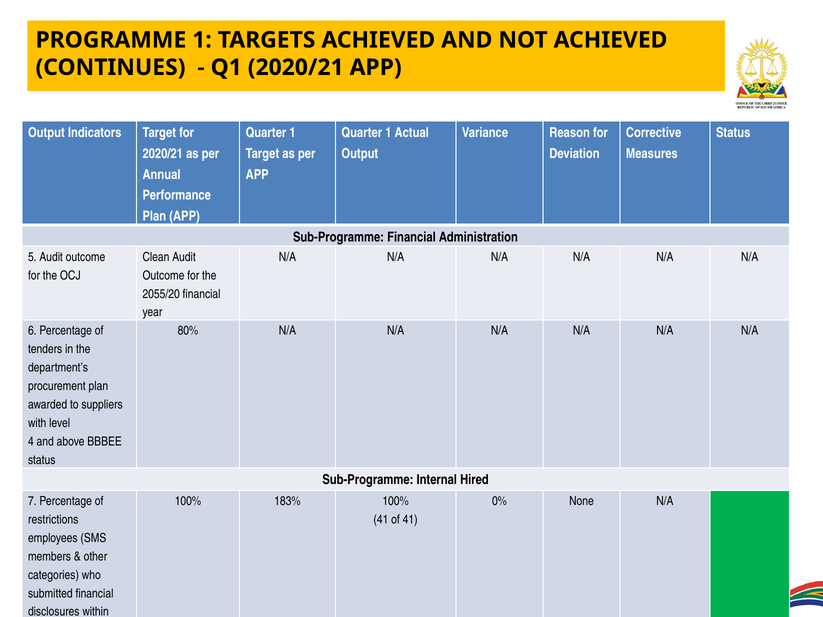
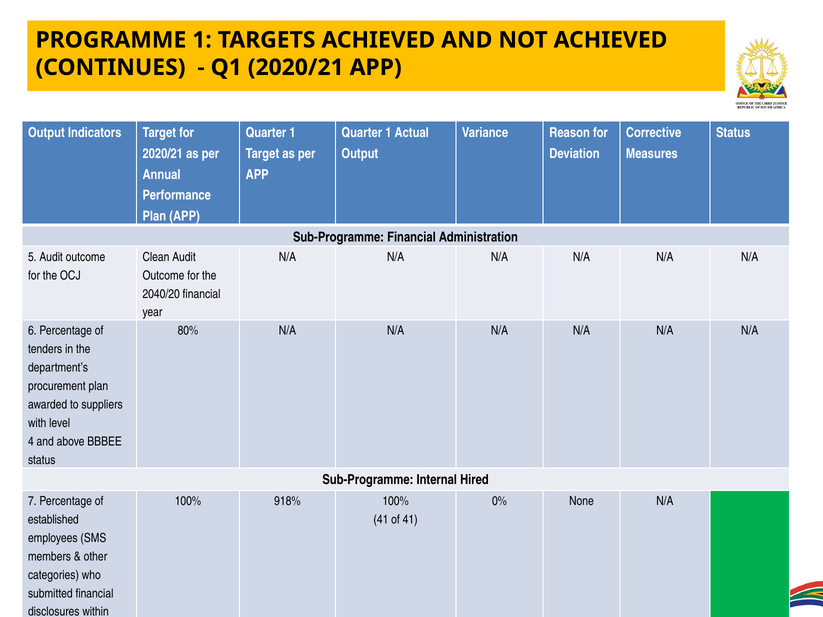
2055/20: 2055/20 -> 2040/20 (161, 294)
183%: 183% -> 918% (287, 501)
restrictions: restrictions -> established (53, 520)
